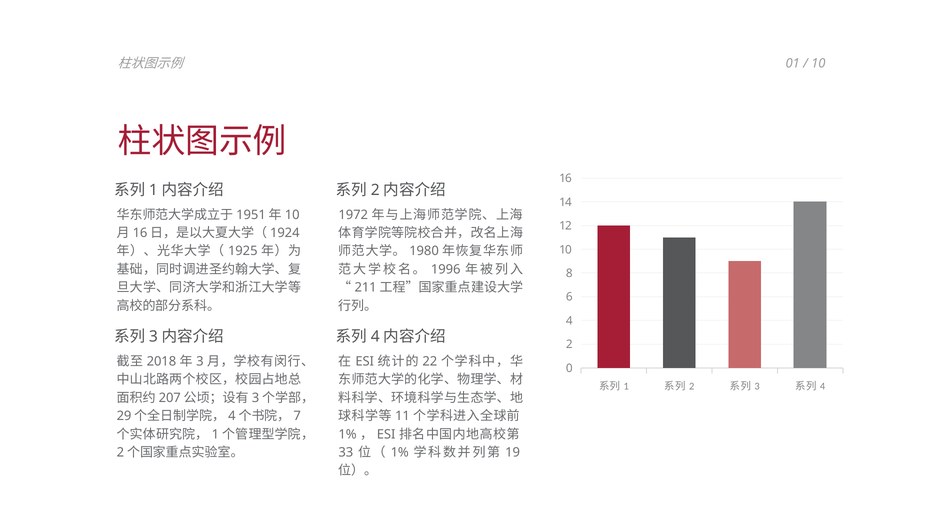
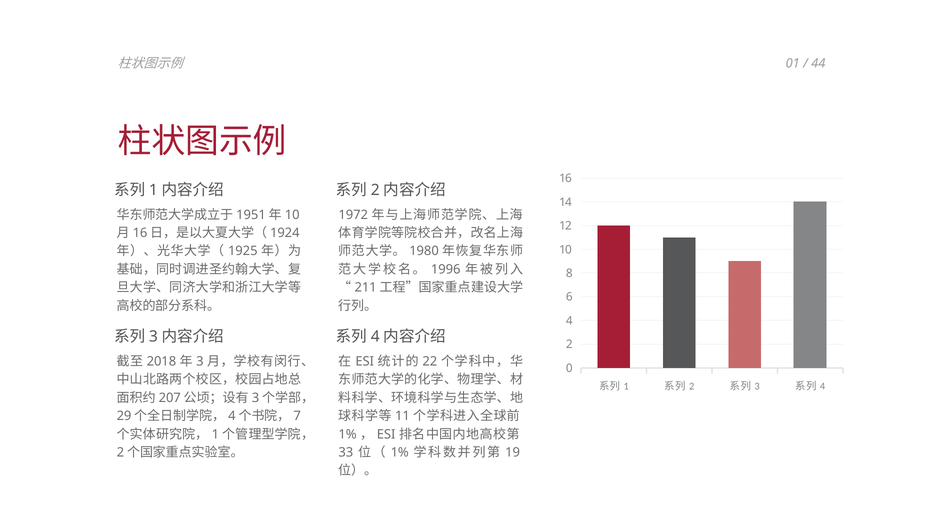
10: 10 -> 44 (818, 63)
